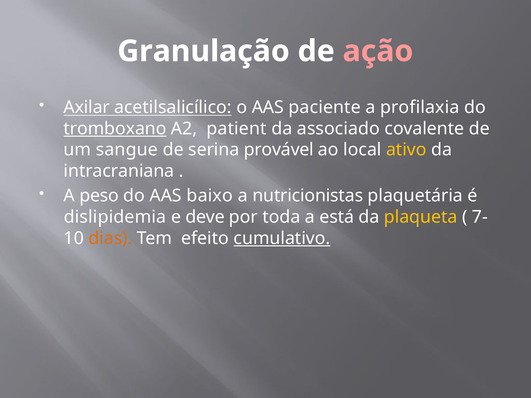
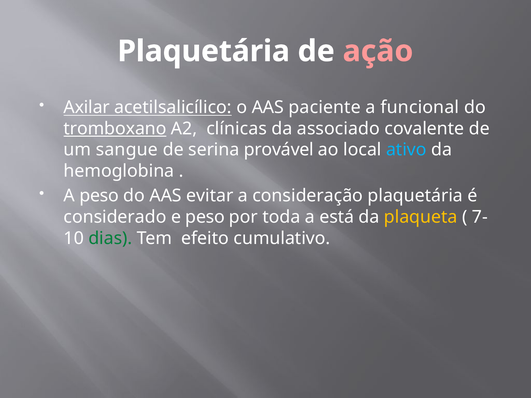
Granulação: Granulação -> Plaquetária (204, 51)
profilaxia: profilaxia -> funcional (420, 107)
patient: patient -> clínicas (237, 129)
ativo colour: yellow -> light blue (406, 150)
intracraniana: intracraniana -> hemoglobina (119, 171)
baixo: baixo -> evitar (210, 196)
nutricionistas: nutricionistas -> consideração (308, 196)
dislipidemia: dislipidemia -> considerado (115, 217)
e deve: deve -> peso (205, 217)
dias colour: orange -> green (110, 238)
cumulativo underline: present -> none (282, 238)
